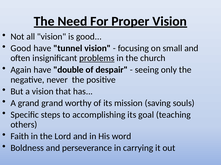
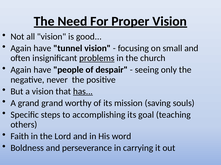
Good: Good -> Again (21, 48)
double: double -> people (68, 70)
has underline: none -> present (83, 92)
